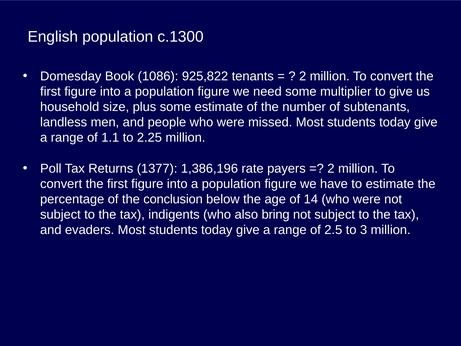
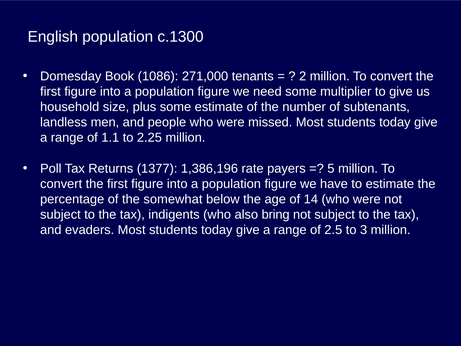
925,822: 925,822 -> 271,000 (205, 76)
2: 2 -> 5 (331, 168)
conclusion: conclusion -> somewhat (173, 199)
